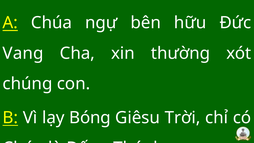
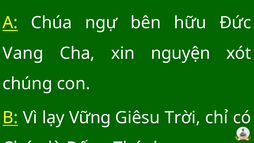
thường: thường -> nguyện (181, 53)
Bóng: Bóng -> Vững (90, 118)
